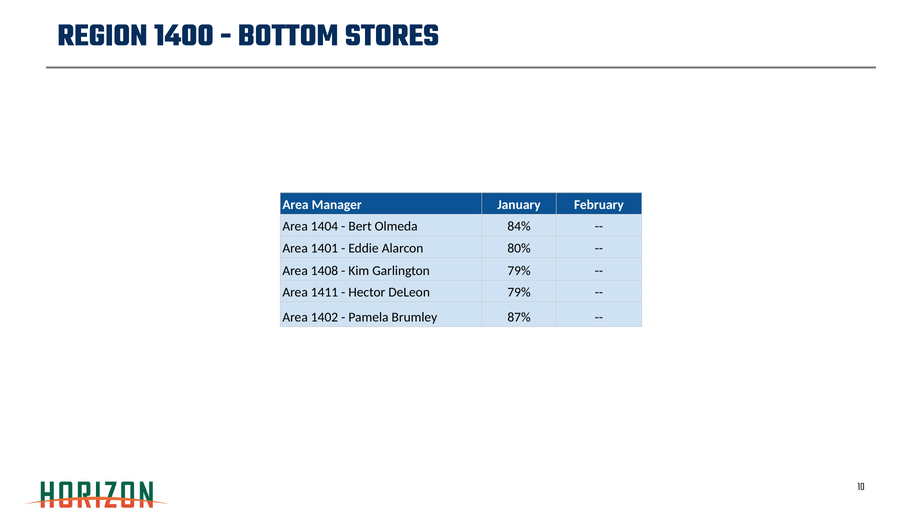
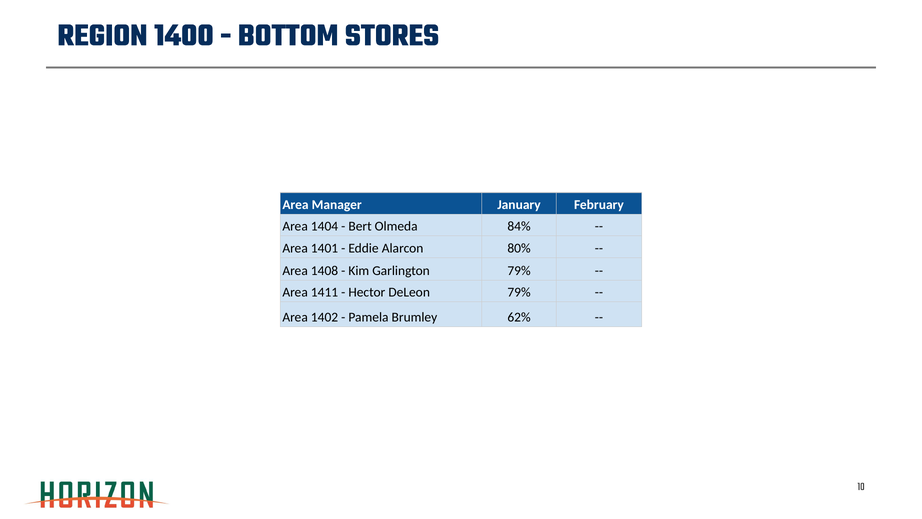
87%: 87% -> 62% (519, 317)
